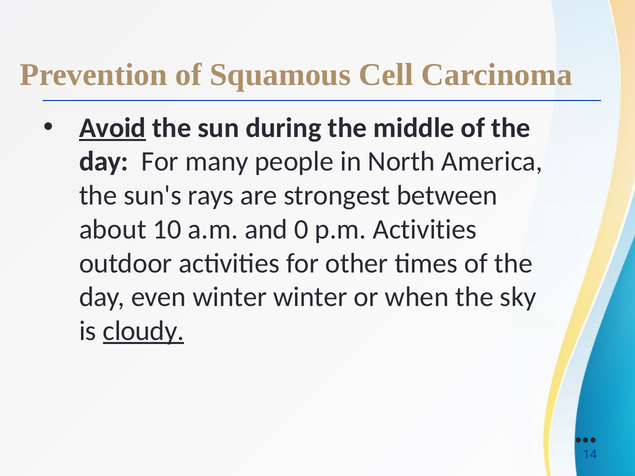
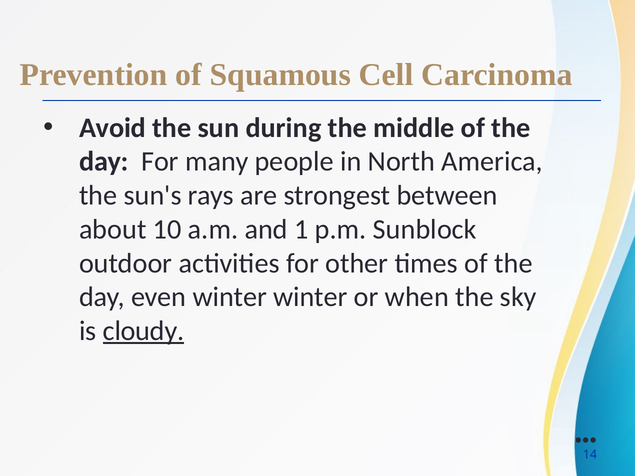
Avoid underline: present -> none (112, 128)
0: 0 -> 1 (301, 229)
p.m Activities: Activities -> Sunblock (425, 229)
